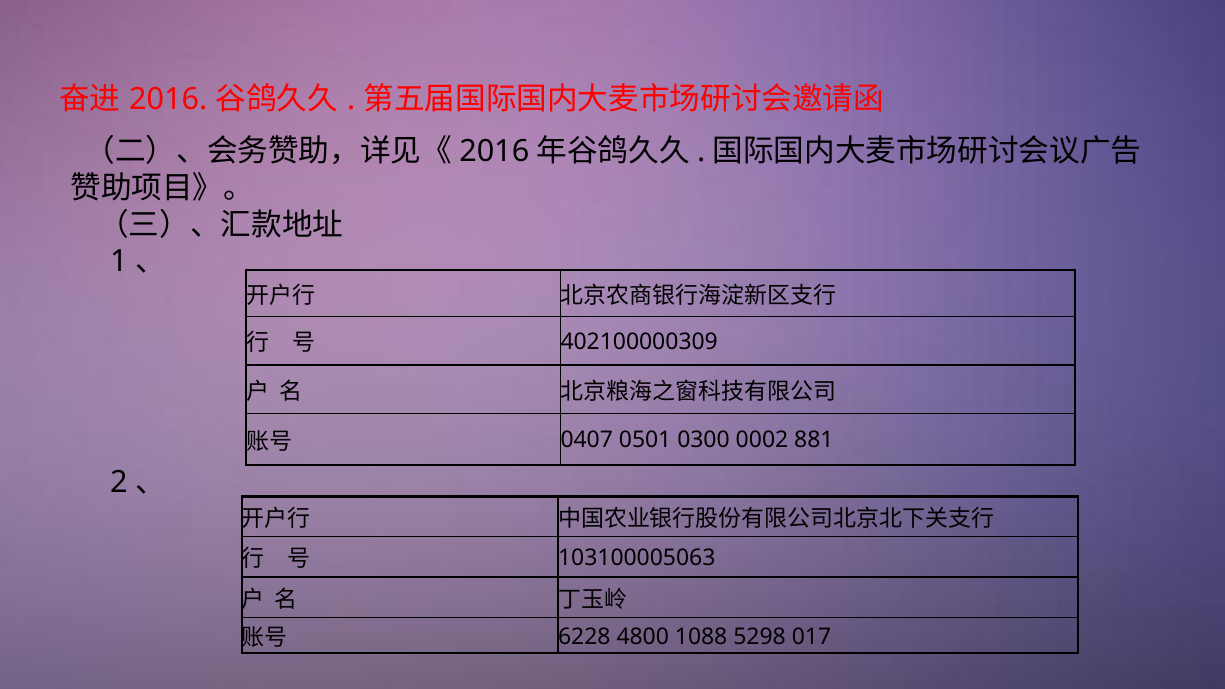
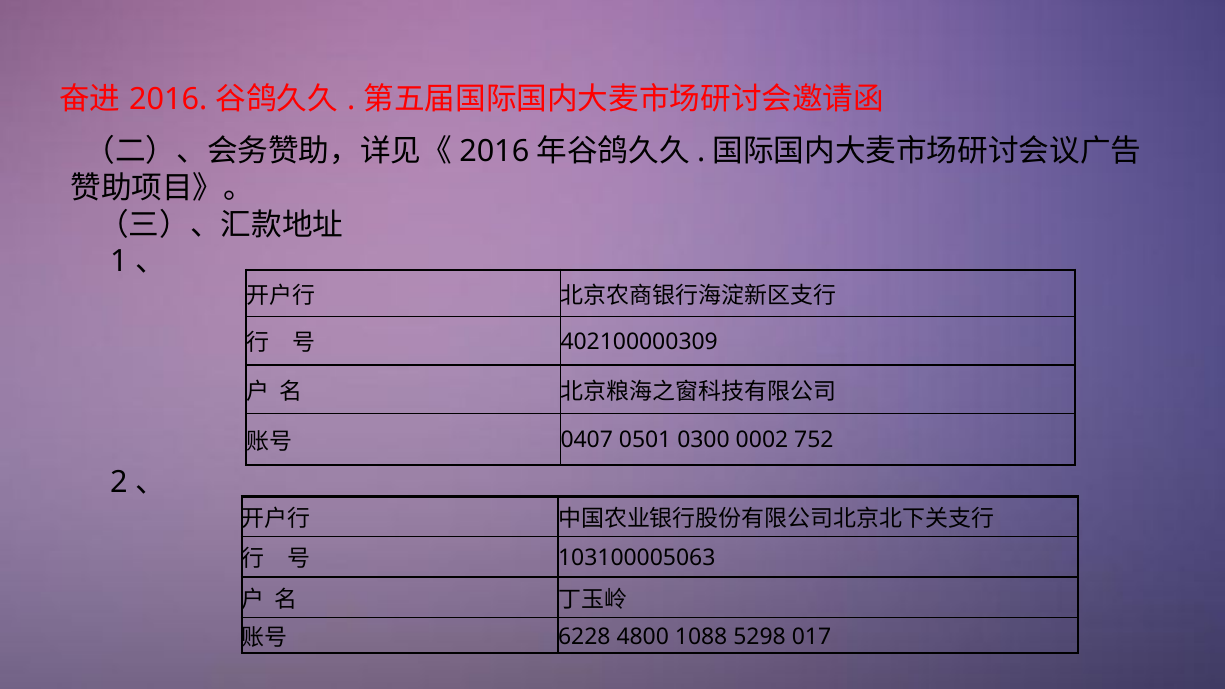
881: 881 -> 752 (814, 440)
